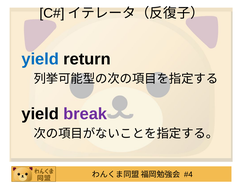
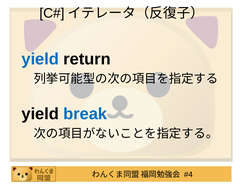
break colour: purple -> blue (85, 114)
